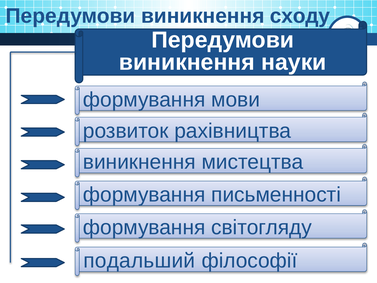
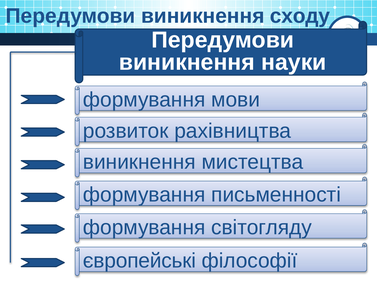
подальший: подальший -> європейські (139, 261)
